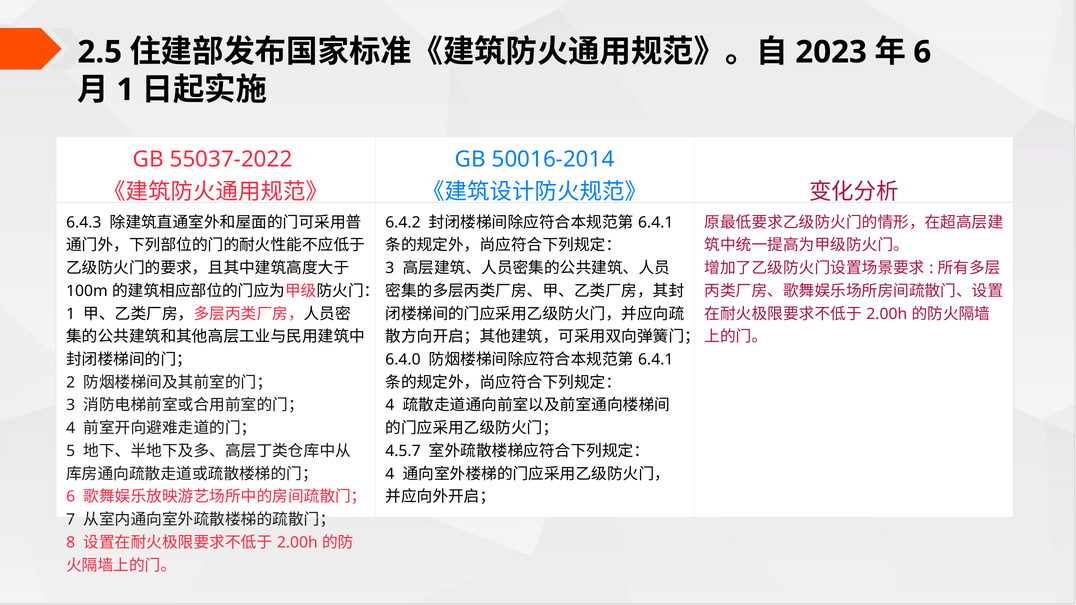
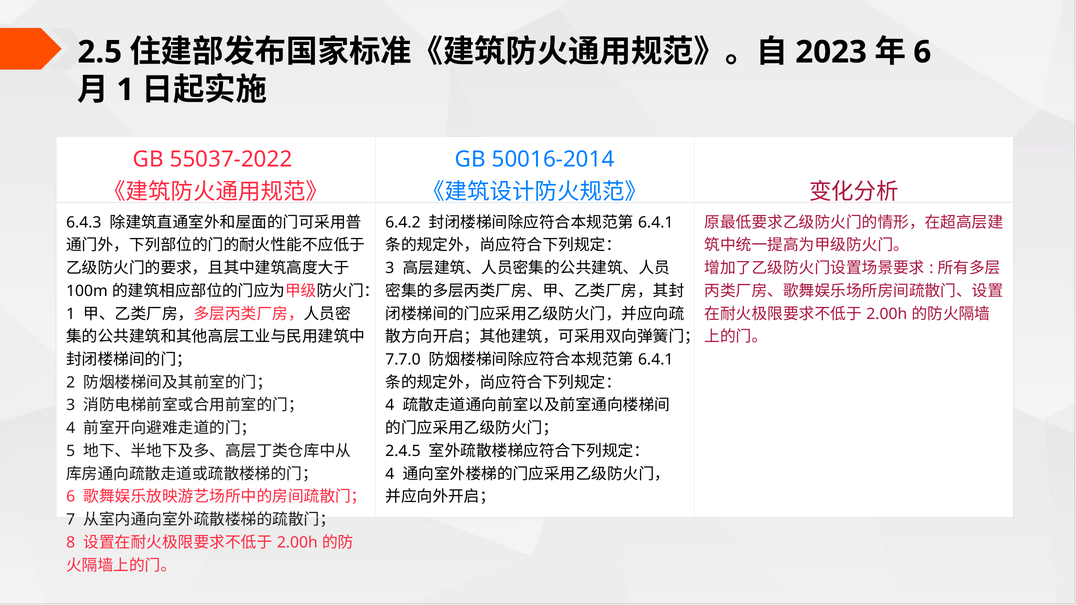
6.4.0: 6.4.0 -> 7.7.0 (403, 360)
4.5.7: 4.5.7 -> 2.4.5 (403, 451)
